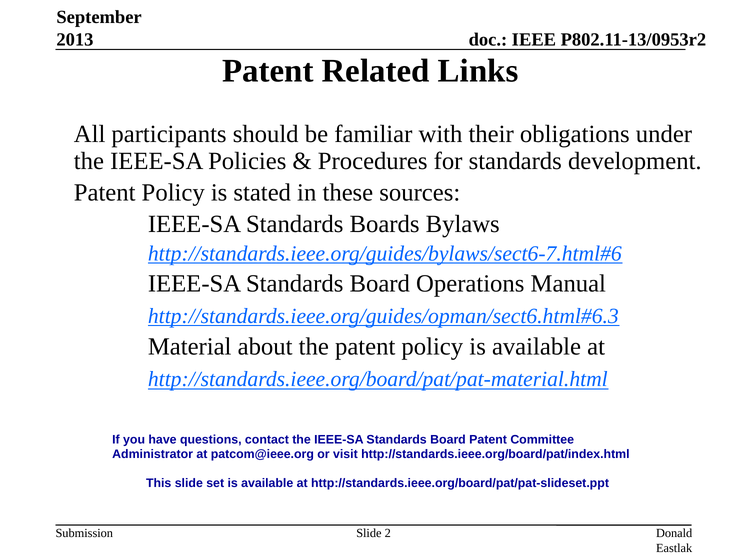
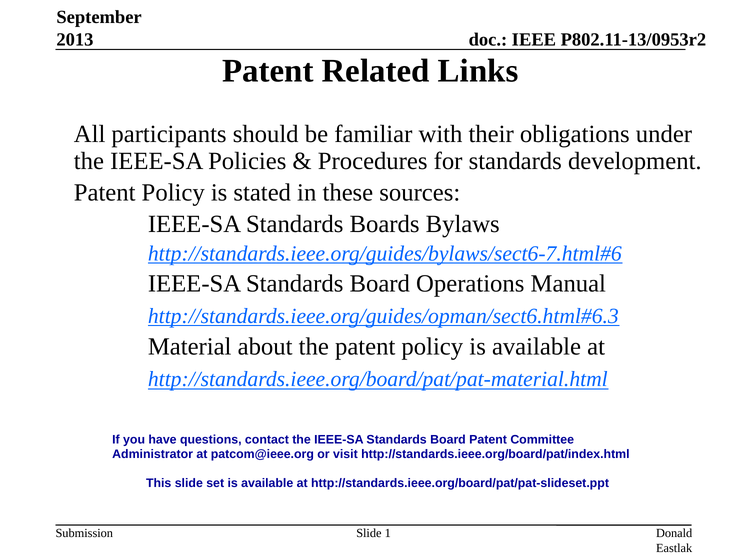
2: 2 -> 1 (388, 533)
